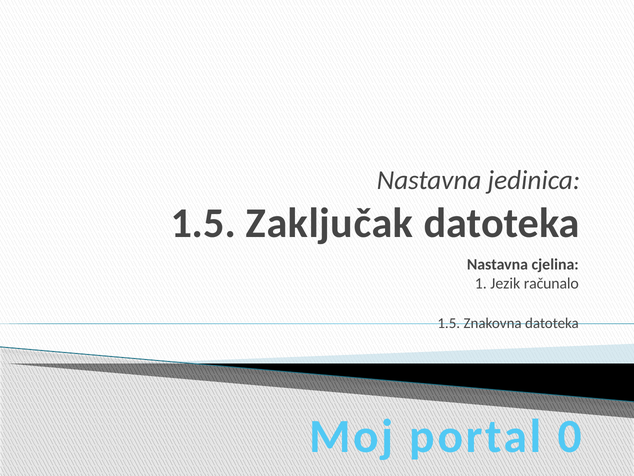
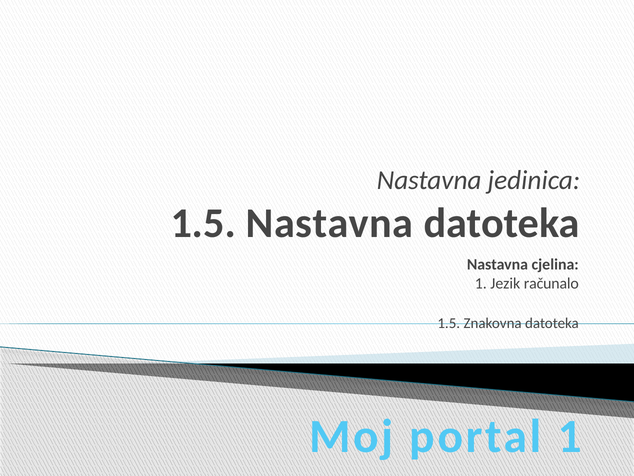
1.5 Zaključak: Zaključak -> Nastavna (330, 223)
portal 0: 0 -> 1 (570, 436)
